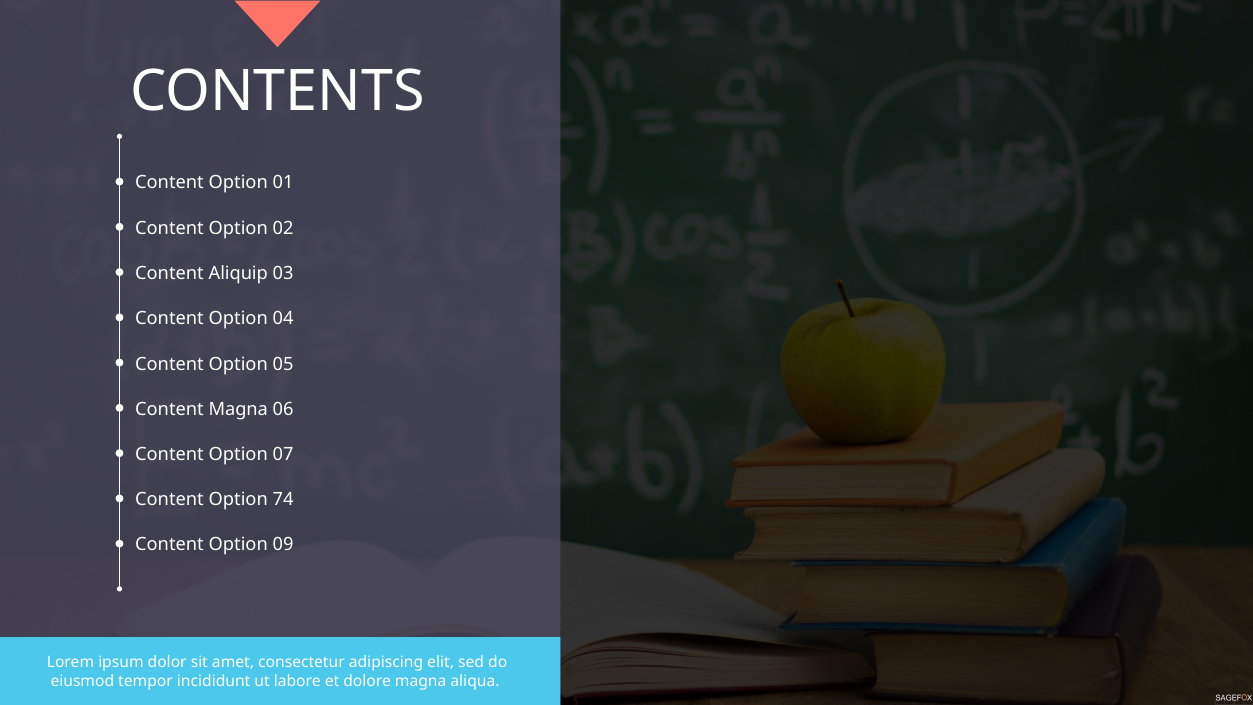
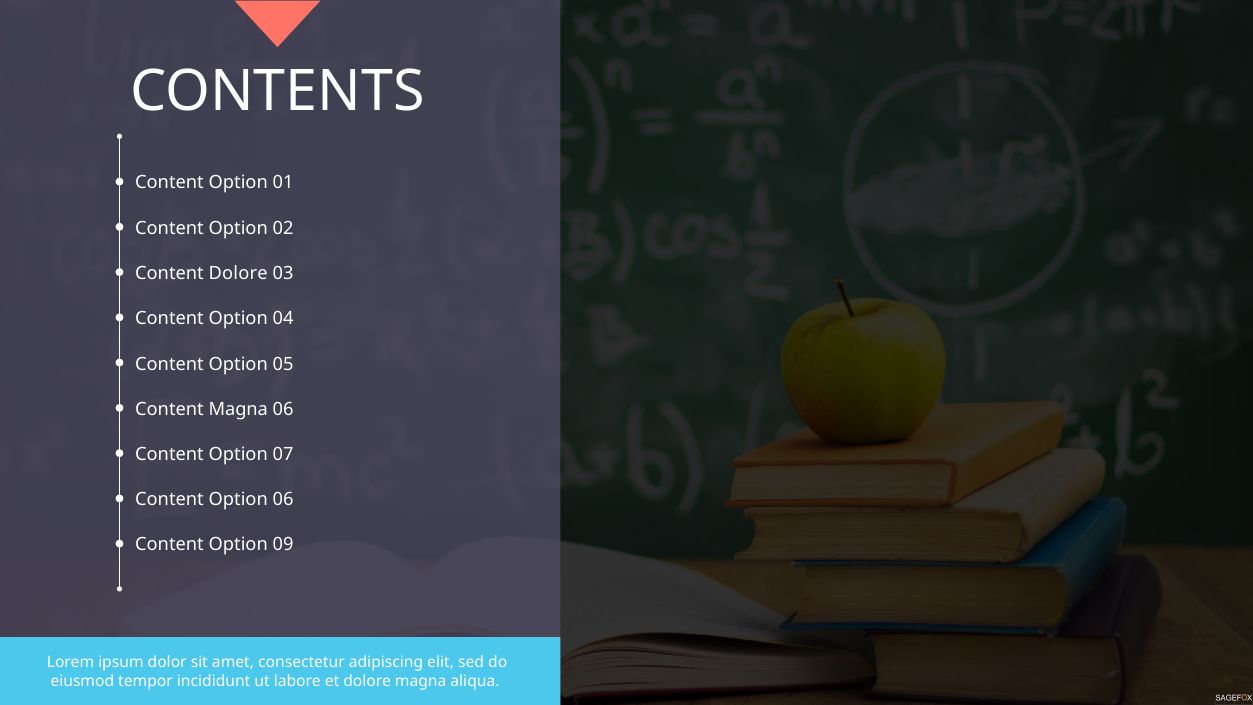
Content Aliquip: Aliquip -> Dolore (238, 273)
Option 74: 74 -> 06 (283, 500)
